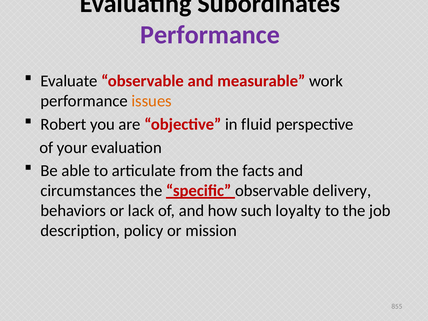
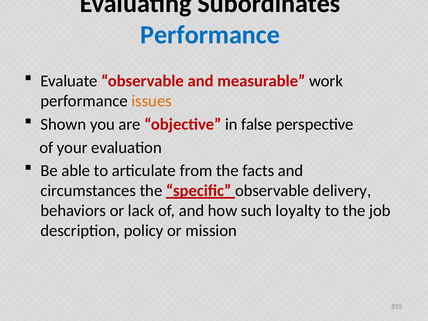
Performance colour: purple -> blue (210, 35)
Robert: Robert -> Shown (63, 124)
fluid: fluid -> false (257, 124)
